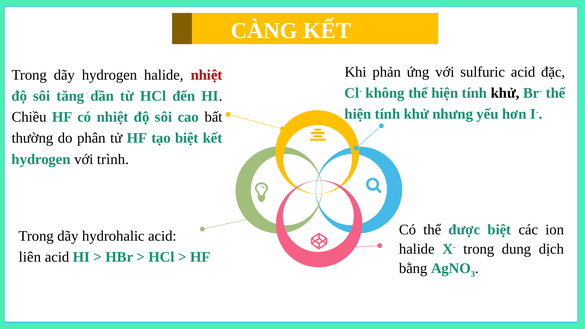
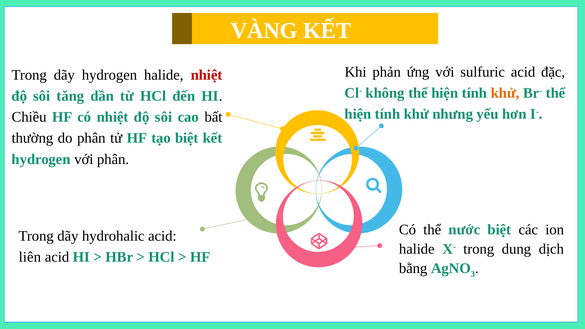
CÀNG: CÀNG -> VÀNG (264, 31)
khử colour: black -> orange (505, 93)
với trình: trình -> phân (113, 159)
được: được -> nước (464, 230)
